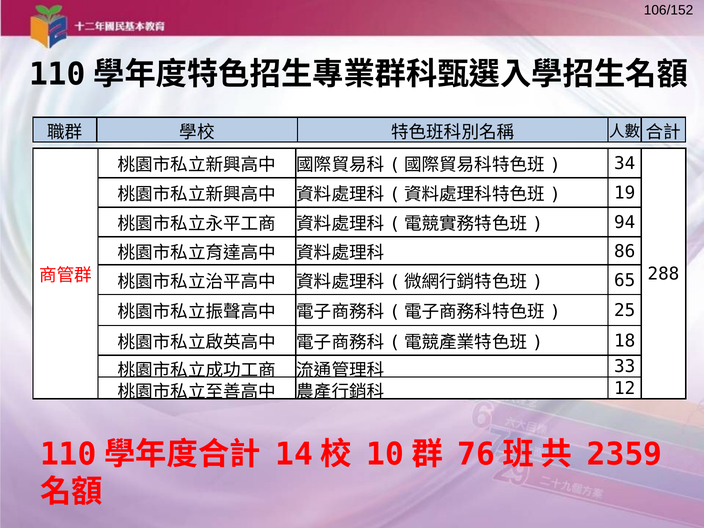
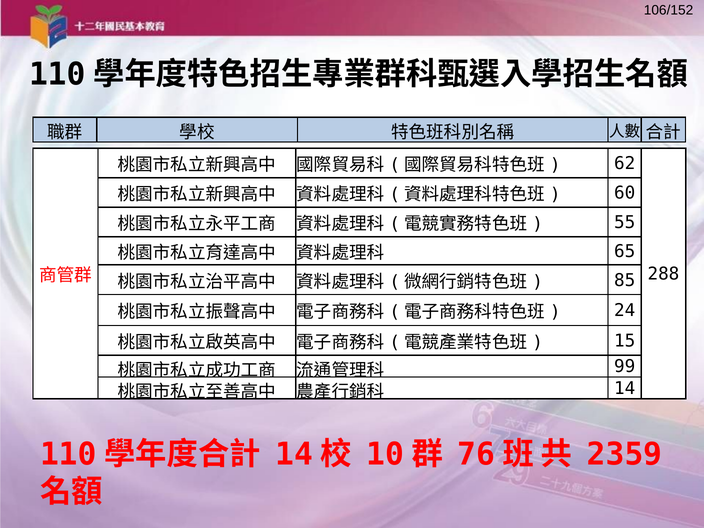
34: 34 -> 62 (625, 163)
19: 19 -> 60 (625, 193)
94: 94 -> 55 (625, 223)
86: 86 -> 65 (625, 251)
65: 65 -> 85 (625, 280)
25: 25 -> 24 (625, 311)
18: 18 -> 15 (625, 341)
33: 33 -> 99 (625, 367)
12: 12 -> 14 (625, 388)
